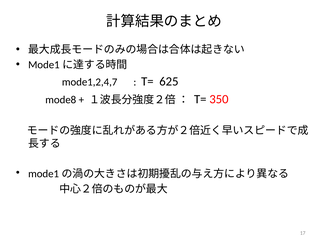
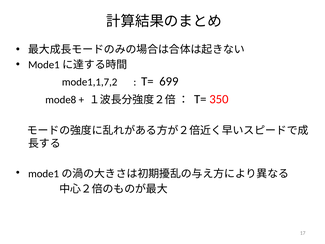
mode1,2,4,7: mode1,2,4,7 -> mode1,1,7,2 (90, 82)
625: 625 -> 699 (169, 81)
